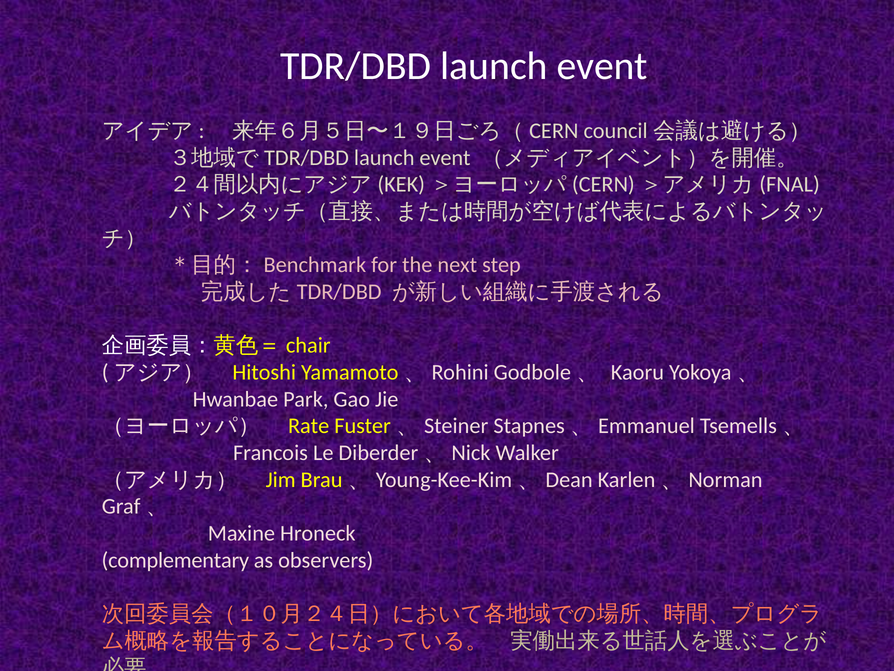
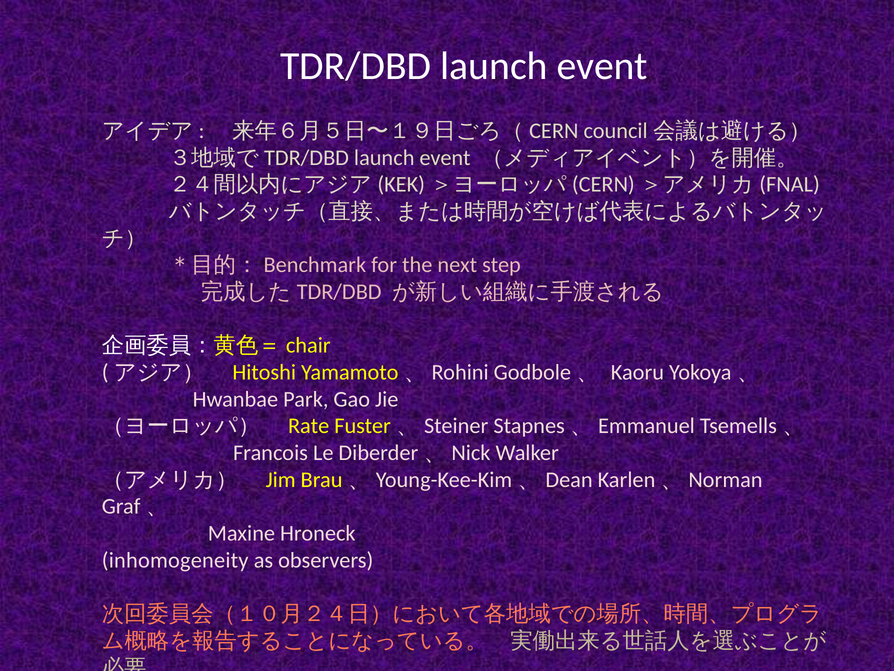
complementary: complementary -> inhomogeneity (175, 560)
